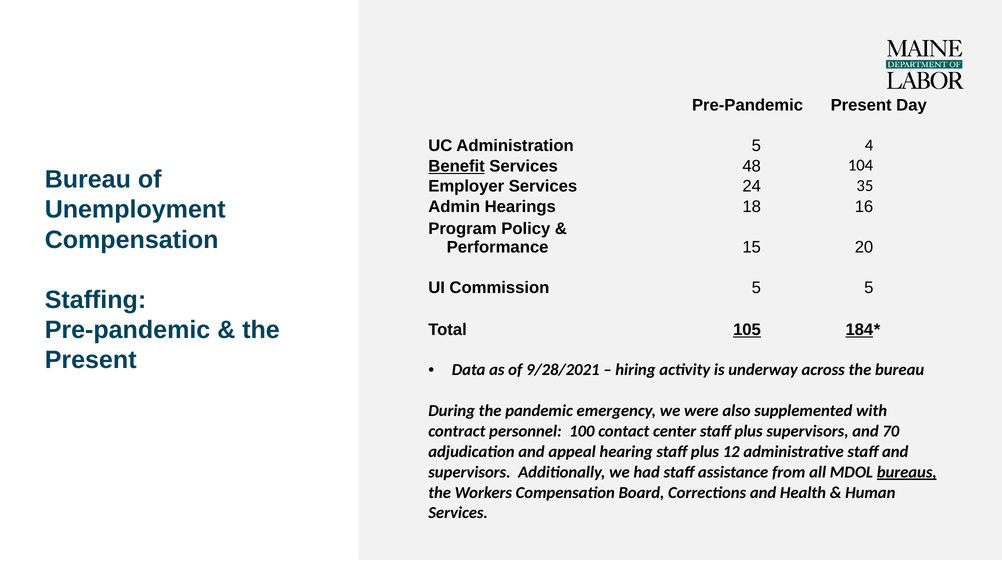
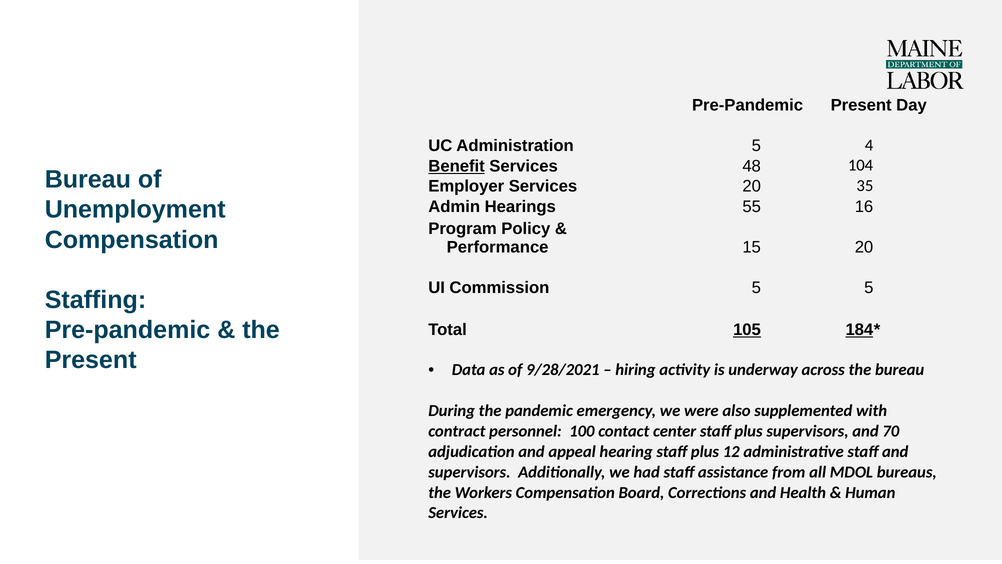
Services 24: 24 -> 20 (752, 186)
18: 18 -> 55 (752, 207)
bureaus underline: present -> none (907, 472)
